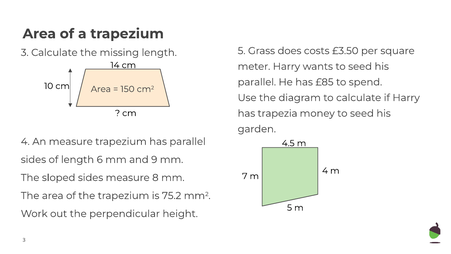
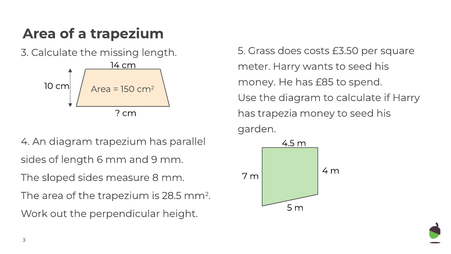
parallel: parallel -> money (257, 82)
An measure: measure -> diagram (71, 141)
75.2: 75.2 -> 28.5 (172, 195)
